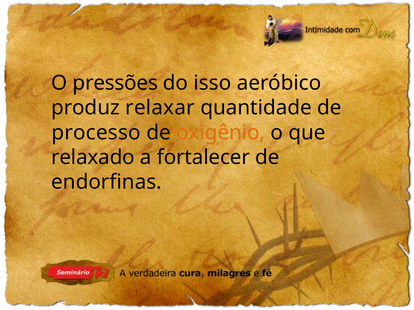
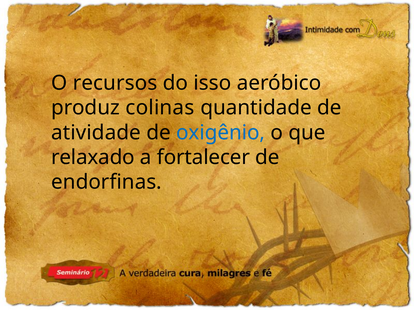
pressões: pressões -> recursos (115, 83)
relaxar: relaxar -> colinas (160, 108)
processo: processo -> atividade (96, 133)
oxigênio colour: orange -> blue (221, 133)
